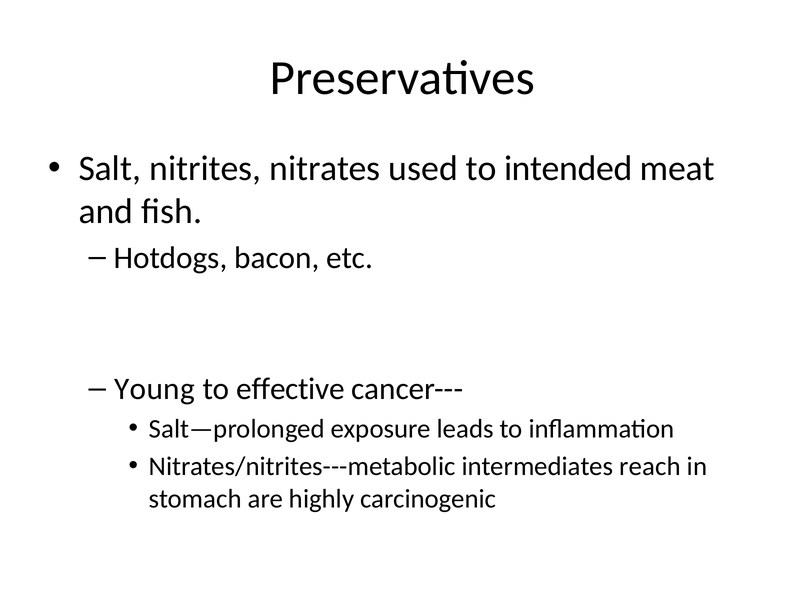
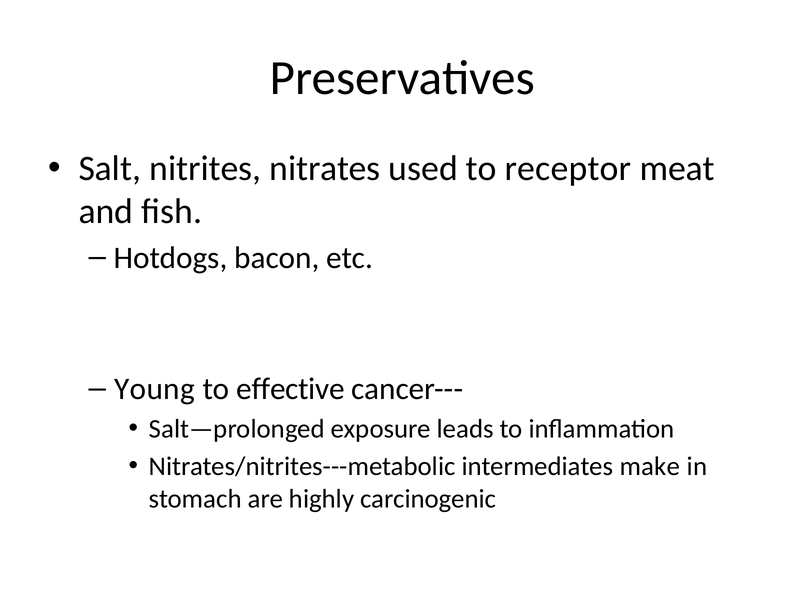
intended: intended -> receptor (568, 169)
reach: reach -> make (650, 467)
